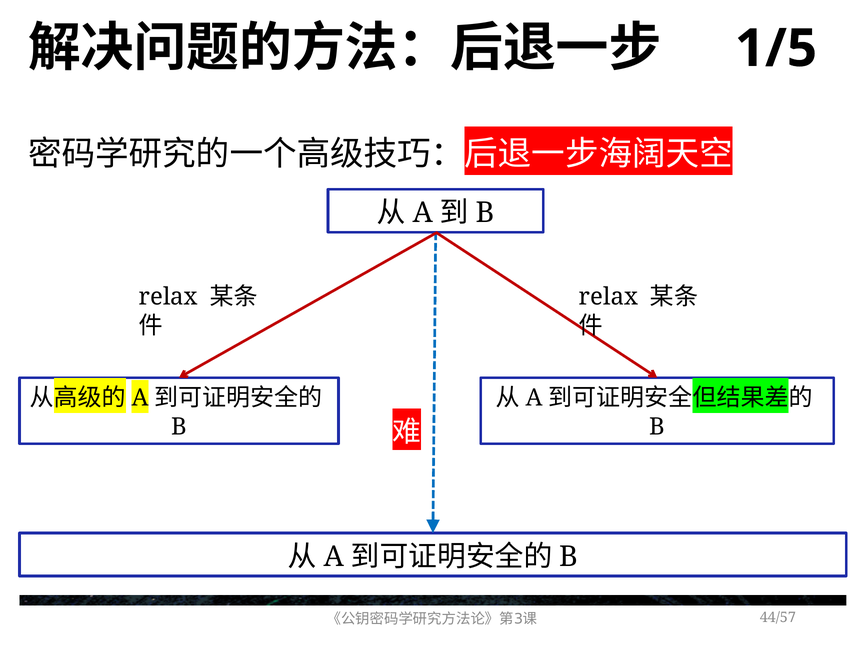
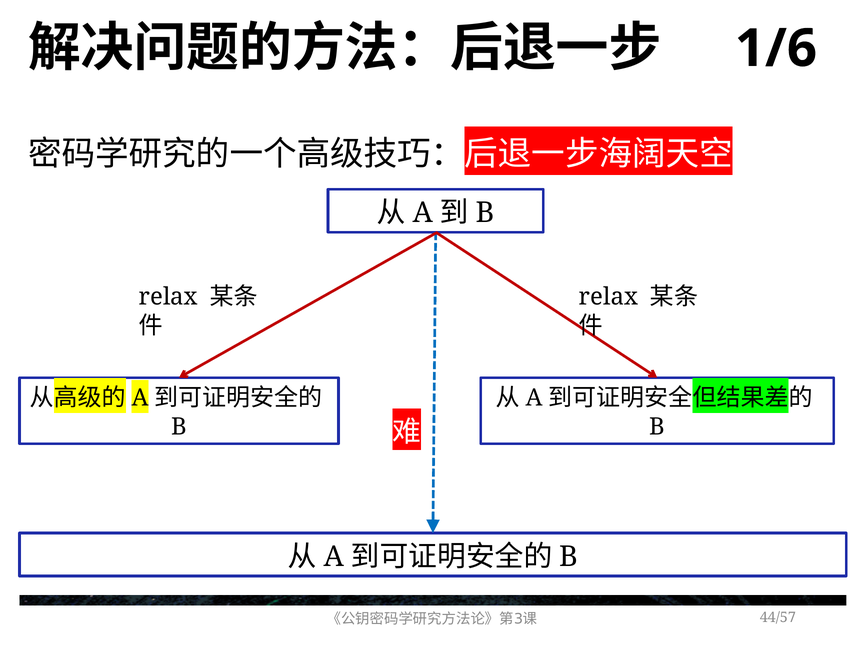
1/5: 1/5 -> 1/6 (776, 49)
